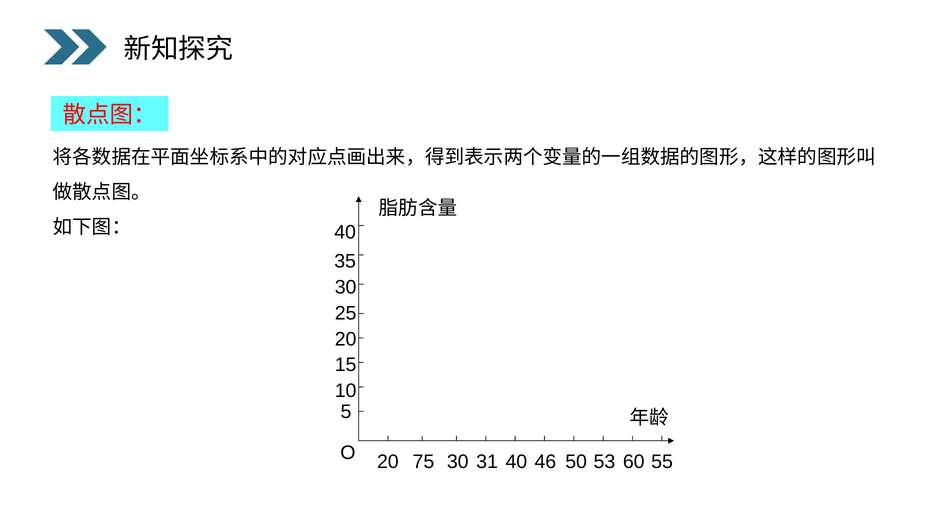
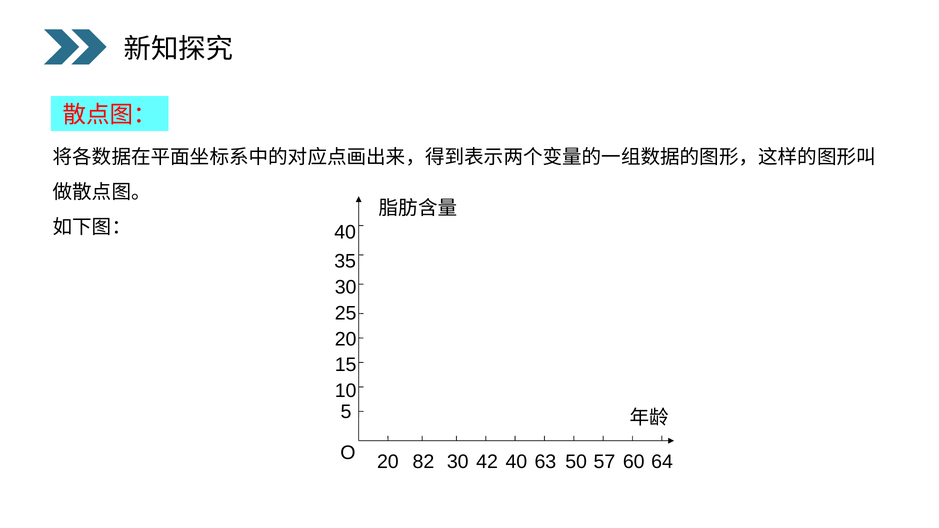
75: 75 -> 82 (423, 462)
31: 31 -> 42 (487, 462)
46: 46 -> 63 (545, 462)
53: 53 -> 57 (604, 462)
55: 55 -> 64 (662, 462)
